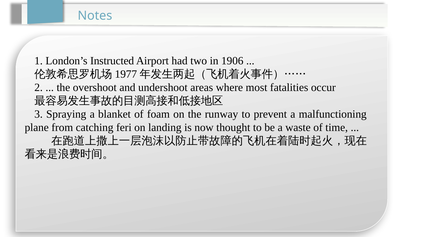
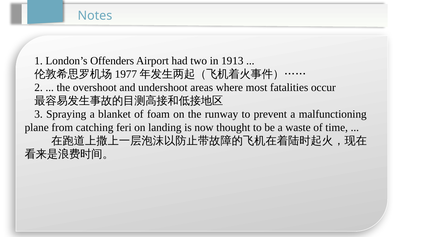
Instructed: Instructed -> Offenders (112, 61)
1906: 1906 -> 1913 (232, 61)
